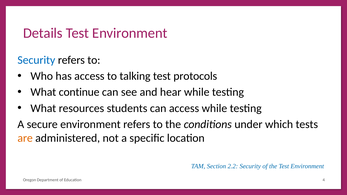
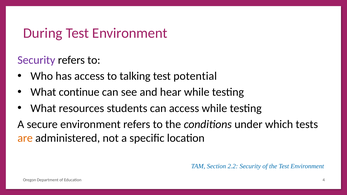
Details: Details -> During (43, 33)
Security colour: blue -> purple (36, 60)
protocols: protocols -> potential (195, 76)
